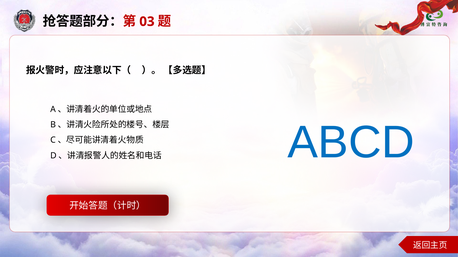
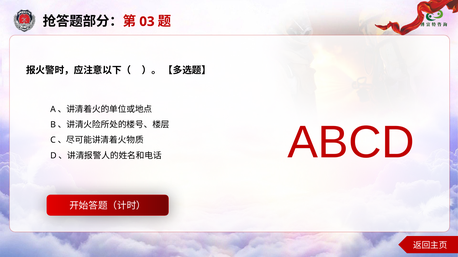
ABCD colour: blue -> red (351, 143)
